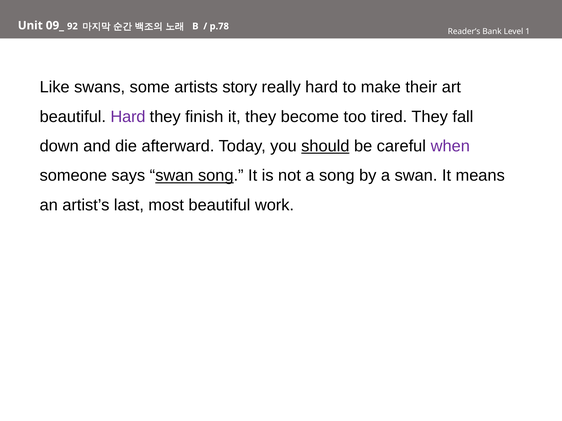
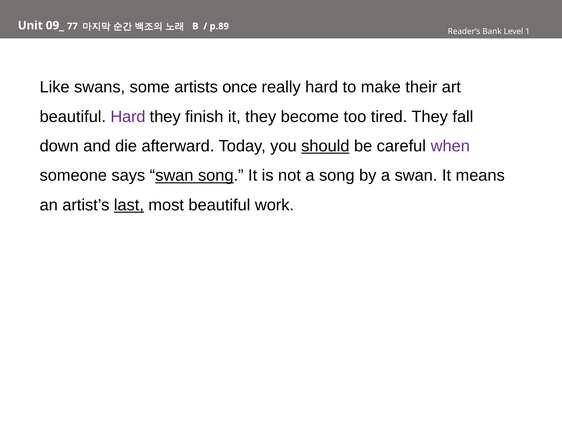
92: 92 -> 77 (72, 26)
p.78: p.78 -> p.89 (219, 26)
story: story -> once (240, 87)
last underline: none -> present (129, 205)
